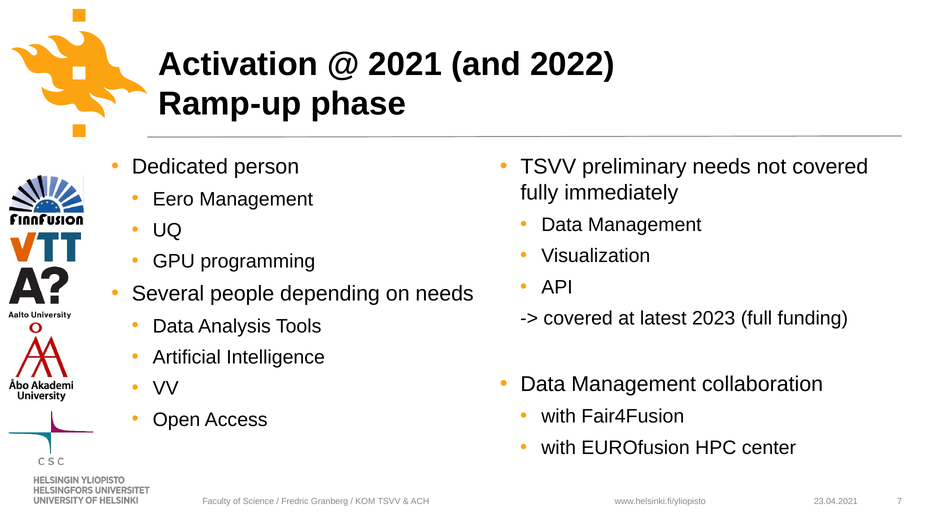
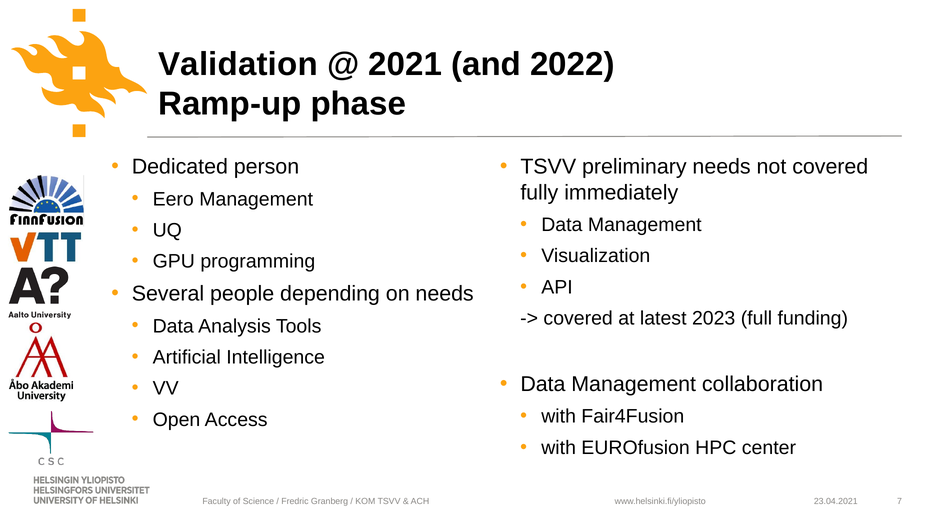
Activation: Activation -> Validation (238, 64)
